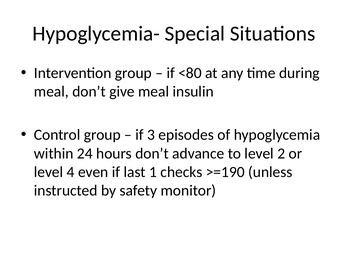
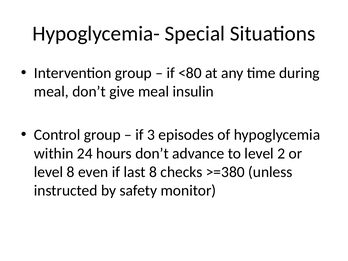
level 4: 4 -> 8 (71, 172)
last 1: 1 -> 8 (153, 172)
>=190: >=190 -> >=380 (225, 172)
